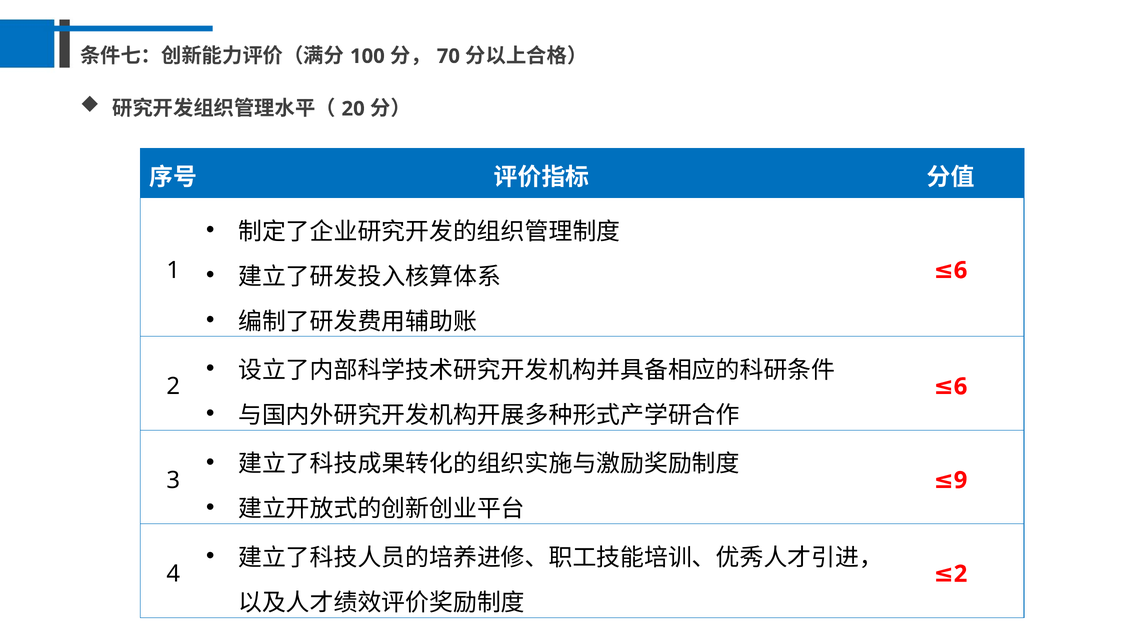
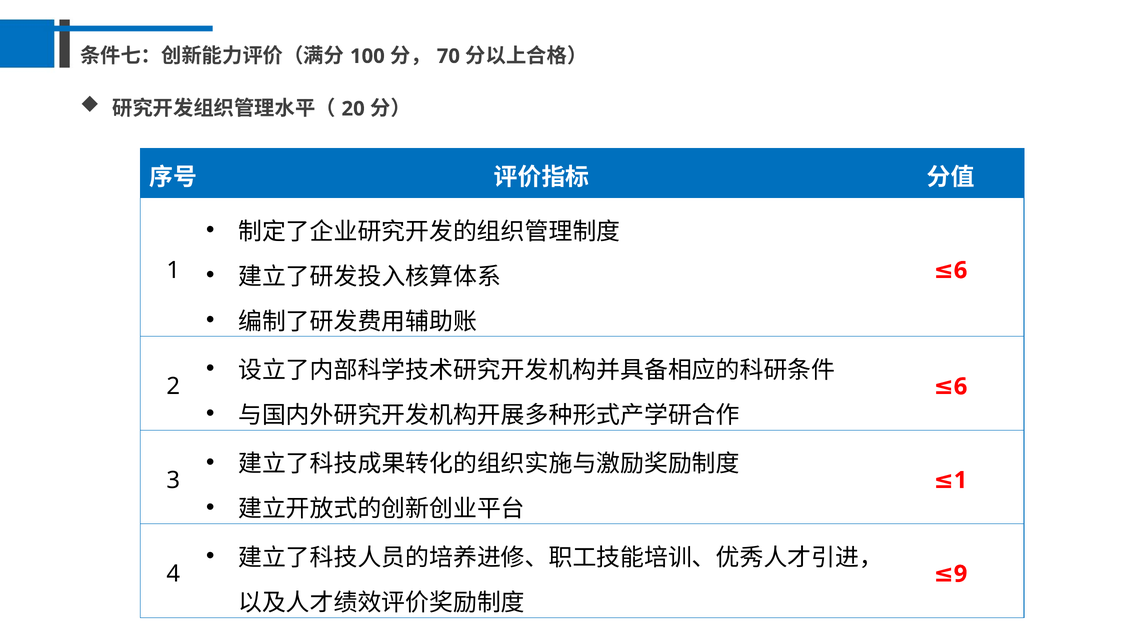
9: 9 -> 1 (961, 480)
2: 2 -> 9 (961, 574)
